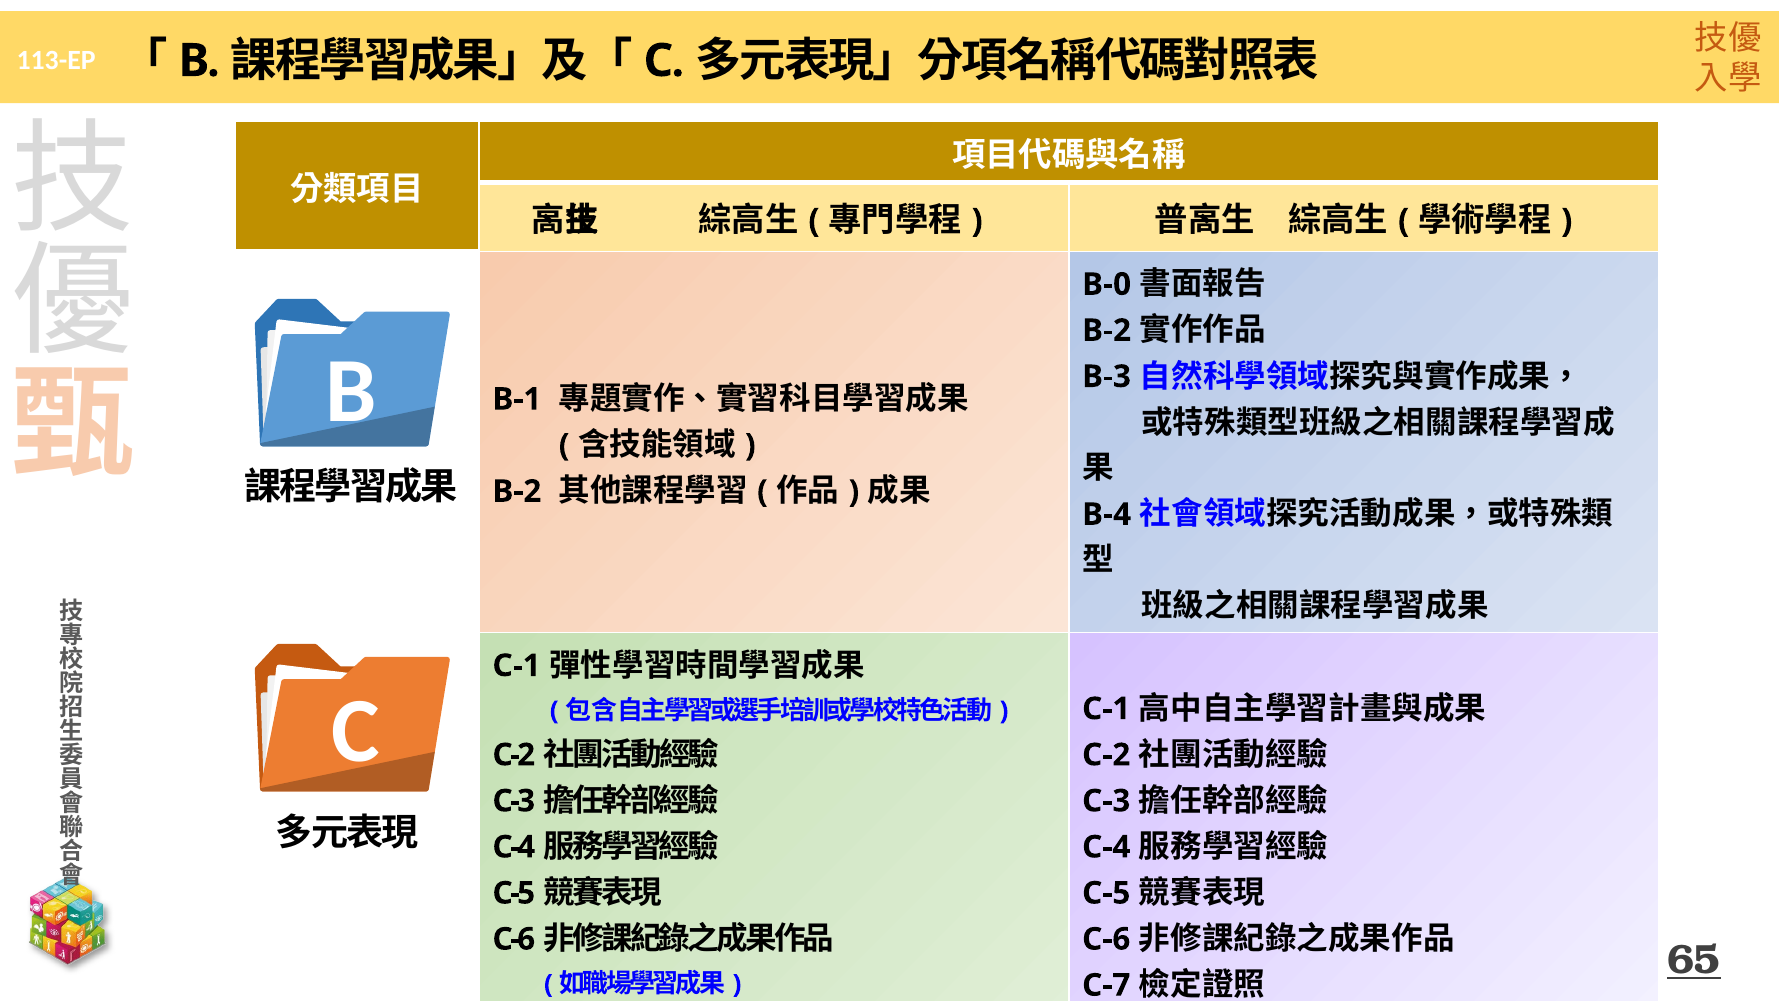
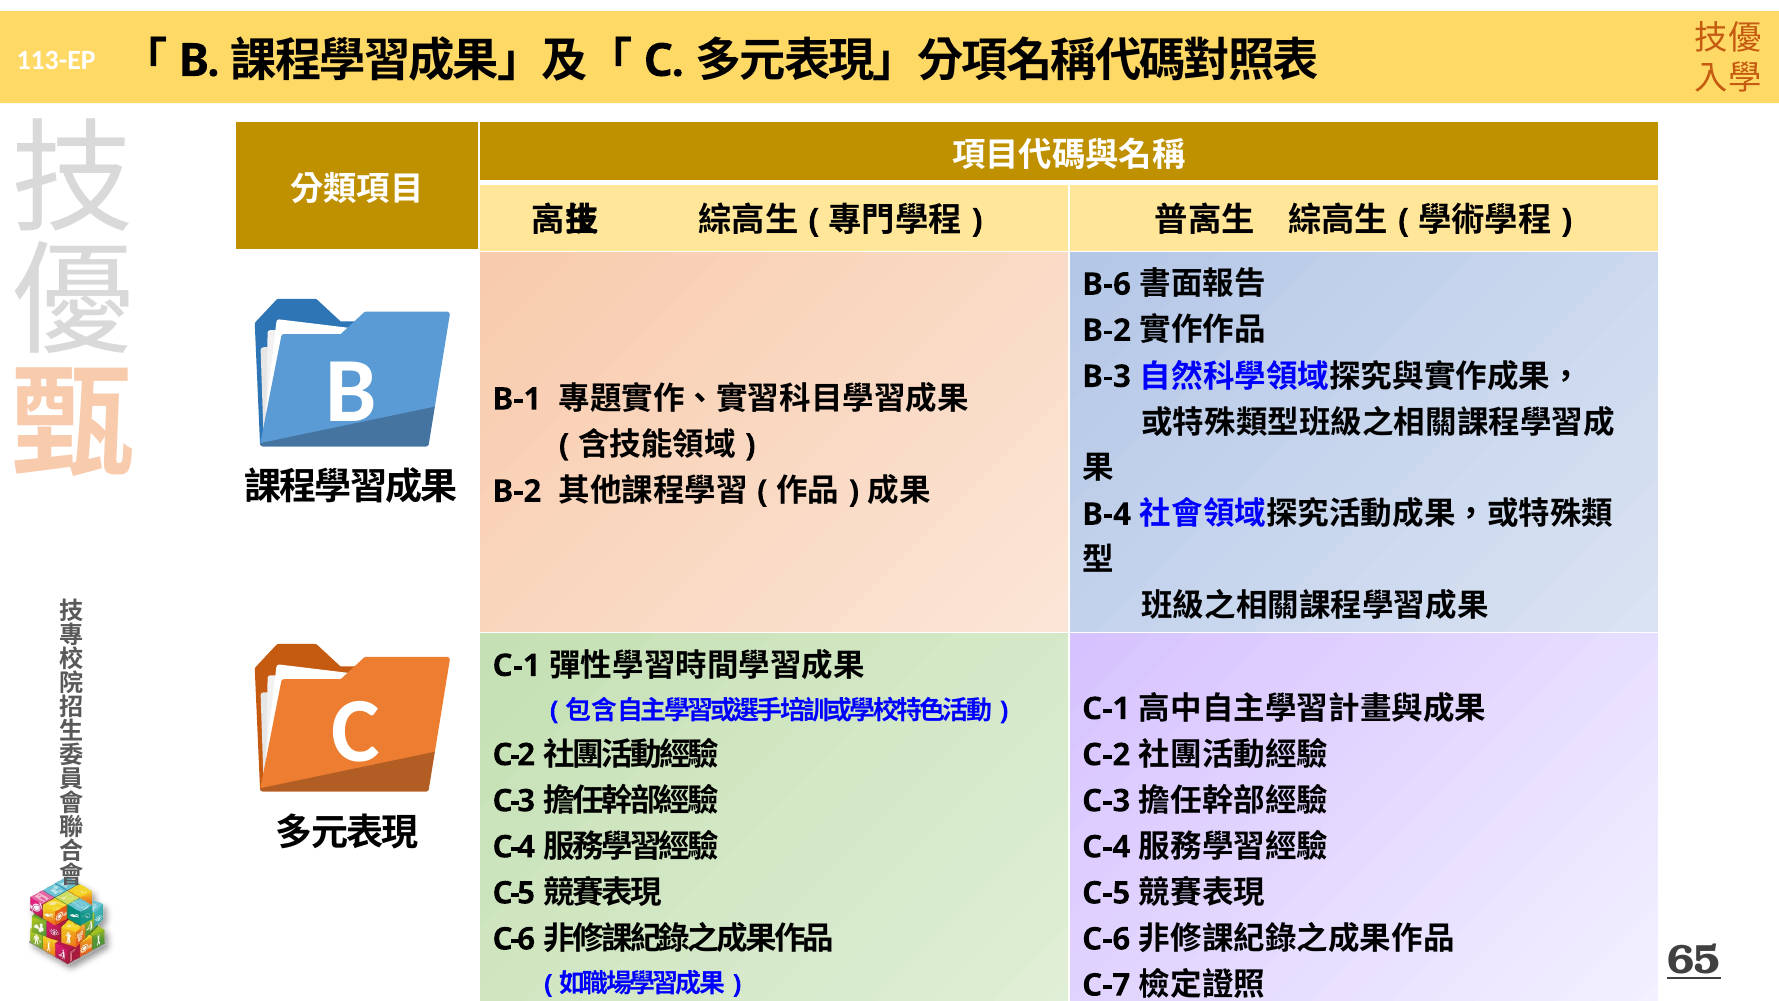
B-0: B-0 -> B-6 (1107, 284)
